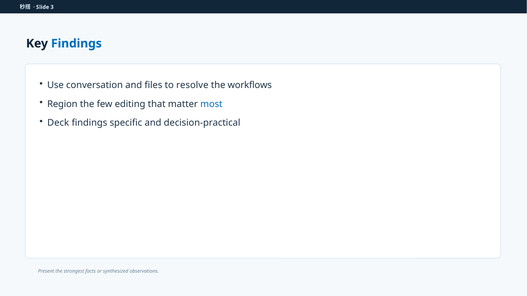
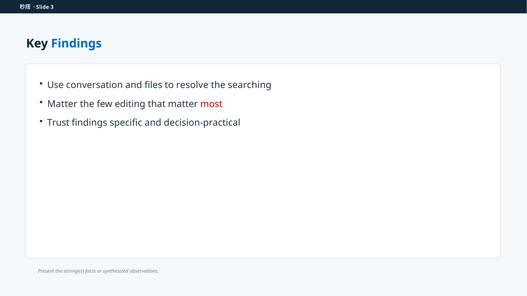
workflows: workflows -> searching (250, 85)
Region: Region -> Matter (62, 104)
most colour: blue -> red (211, 104)
Deck: Deck -> Trust (58, 123)
